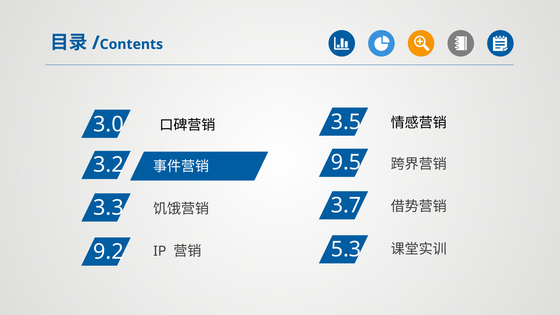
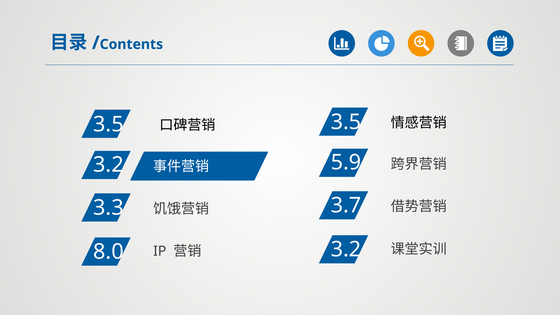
3.0: 3.0 -> 3.5 (109, 124)
9.5: 9.5 -> 5.9 (346, 162)
5.3: 5.3 -> 3.2 (346, 250)
9.2: 9.2 -> 8.0 (109, 252)
